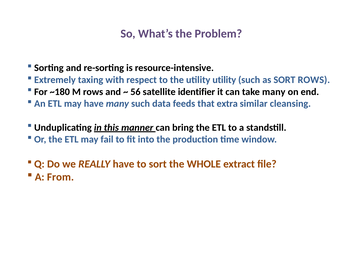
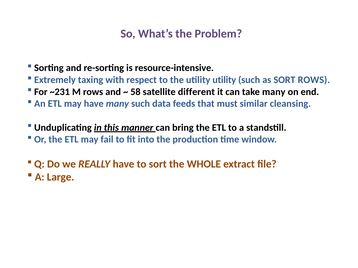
~180: ~180 -> ~231 (60, 92)
56: 56 -> 58 (135, 92)
identifier: identifier -> different (196, 92)
extra: extra -> must (227, 104)
From: From -> Large (61, 177)
